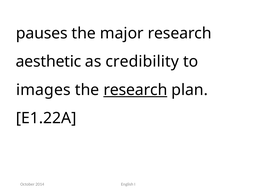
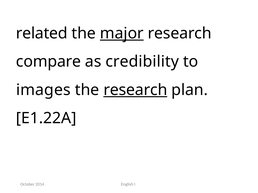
pauses: pauses -> related (42, 33)
major underline: none -> present (122, 33)
aesthetic: aesthetic -> compare (48, 62)
